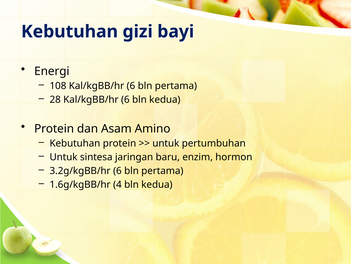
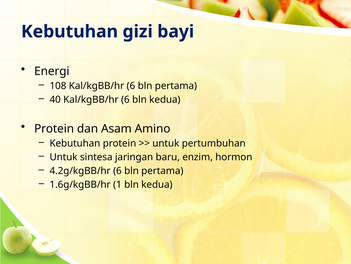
28: 28 -> 40 (55, 99)
3.2g/kgBB/hr: 3.2g/kgBB/hr -> 4.2g/kgBB/hr (80, 170)
4: 4 -> 1 (117, 184)
